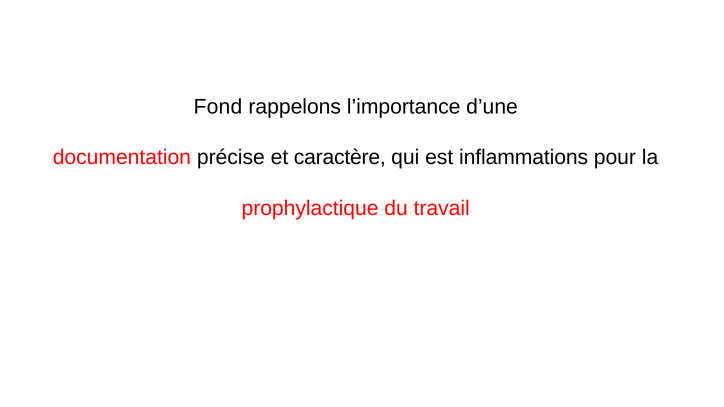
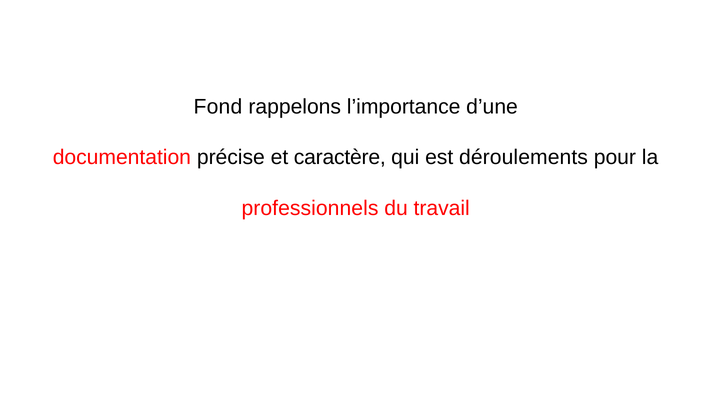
inflammations: inflammations -> déroulements (523, 158)
prophylactique: prophylactique -> professionnels (310, 208)
